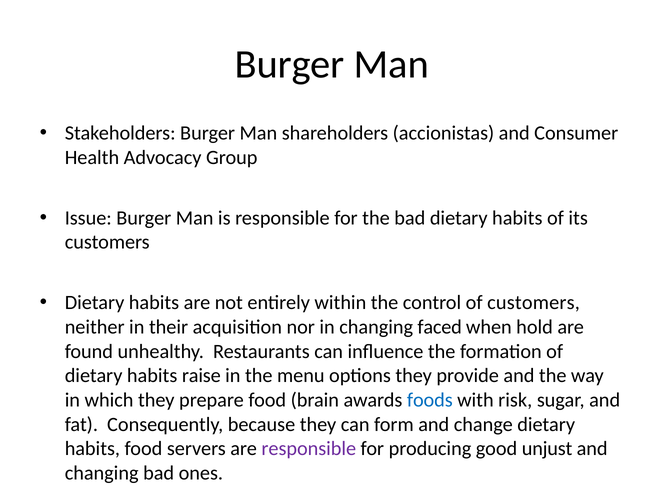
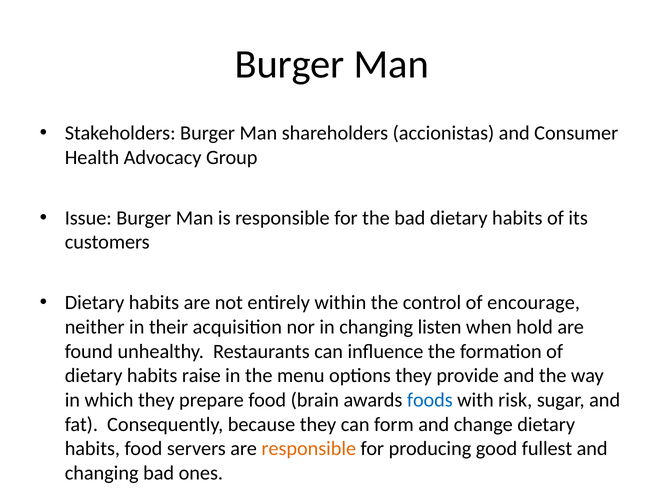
of customers: customers -> encourage (534, 303)
faced: faced -> listen (440, 327)
responsible colour: purple -> orange (309, 449)
unjust: unjust -> fullest (547, 449)
